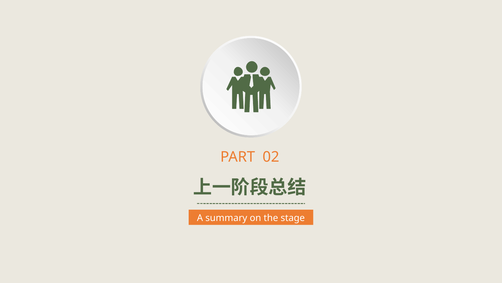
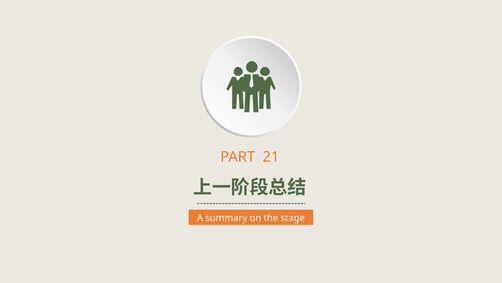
02: 02 -> 21 (271, 157)
